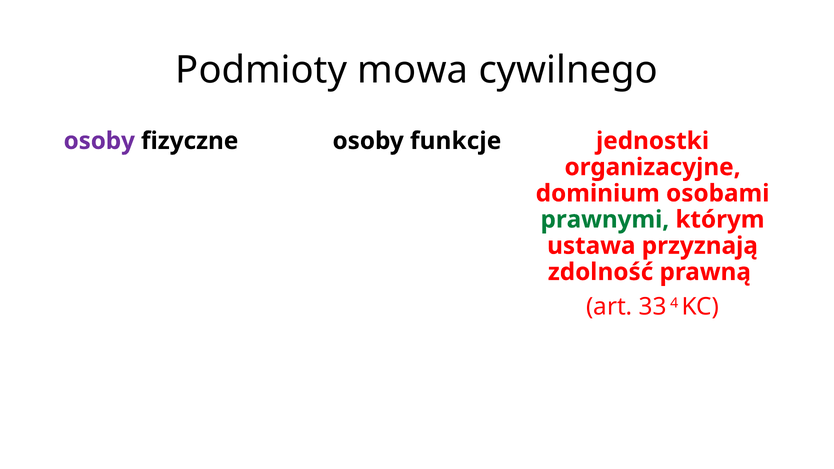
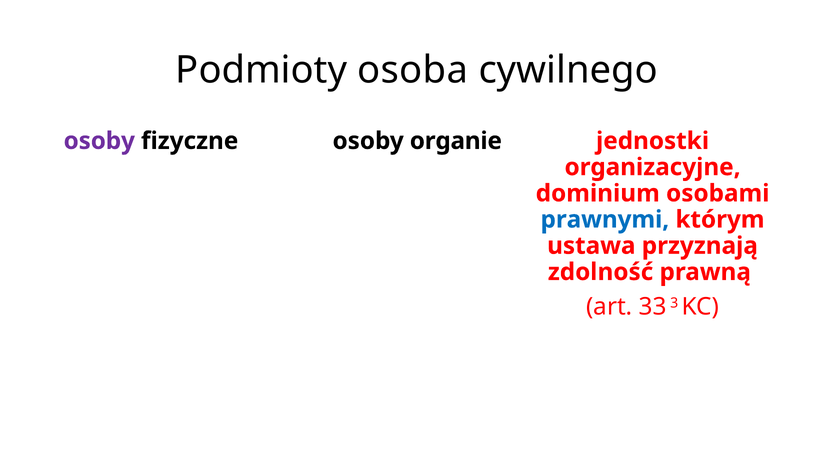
mowa: mowa -> osoba (413, 70)
funkcje: funkcje -> organie (456, 141)
prawnymi colour: green -> blue (605, 220)
4: 4 -> 3 (674, 303)
